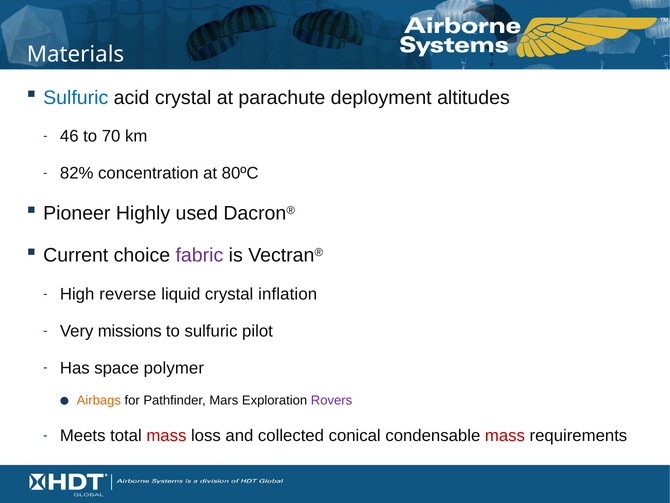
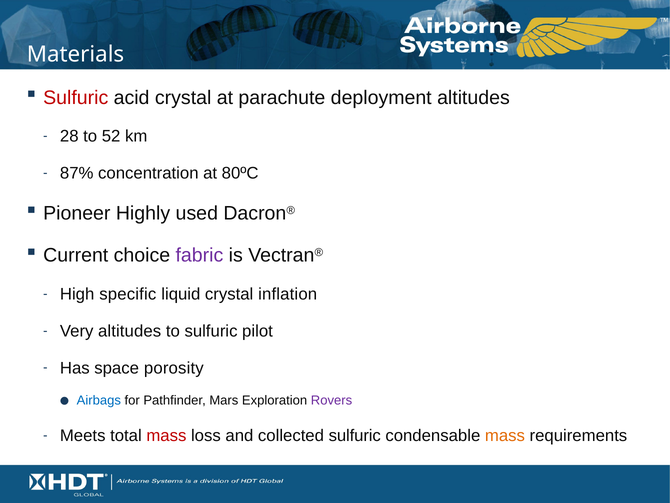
Sulfuric colour: blue -> red (76, 98)
46: 46 -> 28 (69, 136)
70: 70 -> 52 (111, 136)
82%: 82% -> 87% (77, 173)
reverse: reverse -> specific (128, 294)
Very missions: missions -> altitudes (130, 331)
polymer: polymer -> porosity (174, 368)
Airbags colour: orange -> blue (99, 400)
collected conical: conical -> sulfuric (355, 435)
mass colour: red -> orange (505, 435)
